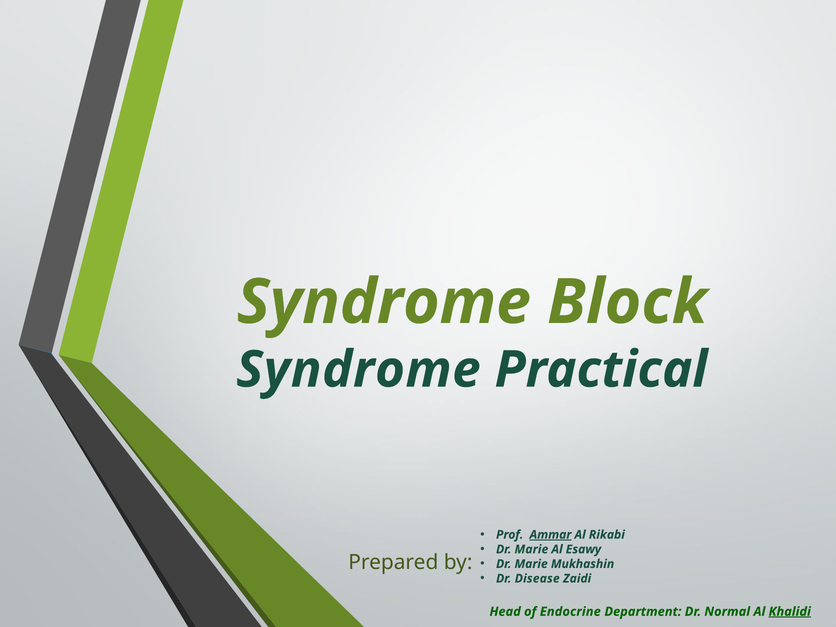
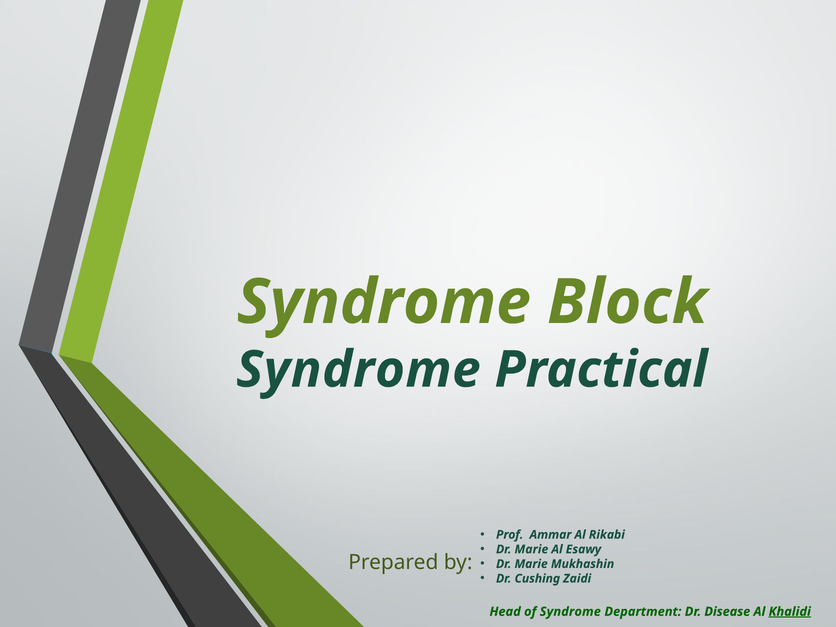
Ammar underline: present -> none (551, 535)
Disease: Disease -> Cushing (537, 579)
of Endocrine: Endocrine -> Syndrome (570, 612)
Normal: Normal -> Disease (727, 612)
